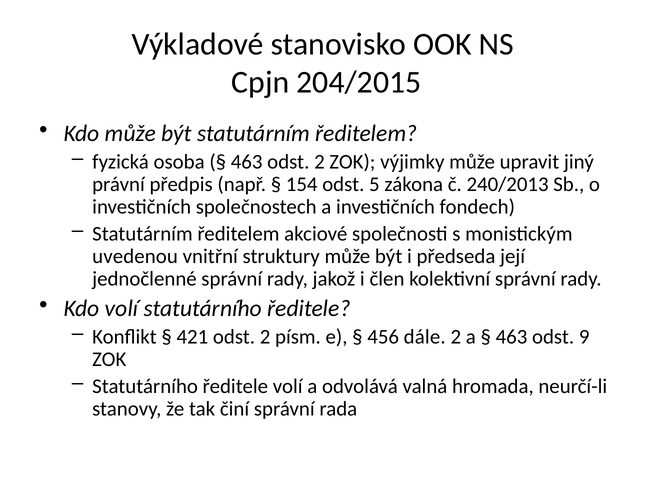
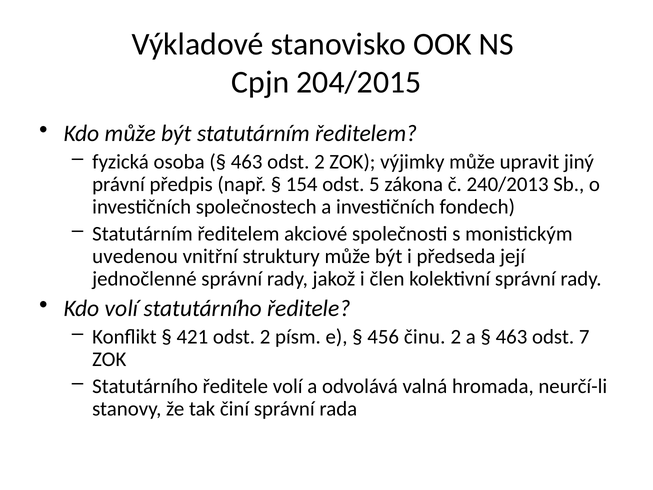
dále: dále -> činu (425, 336)
9: 9 -> 7 (584, 336)
